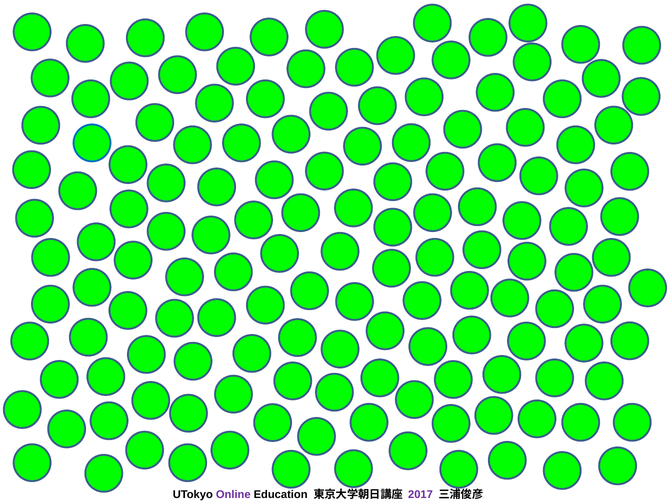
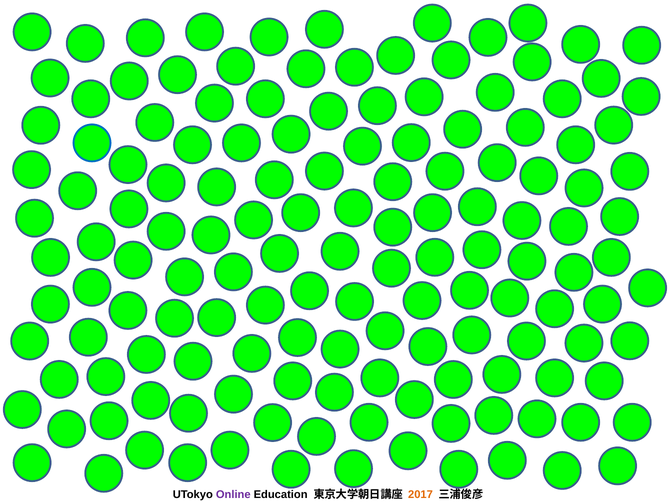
2017 colour: purple -> orange (420, 495)
